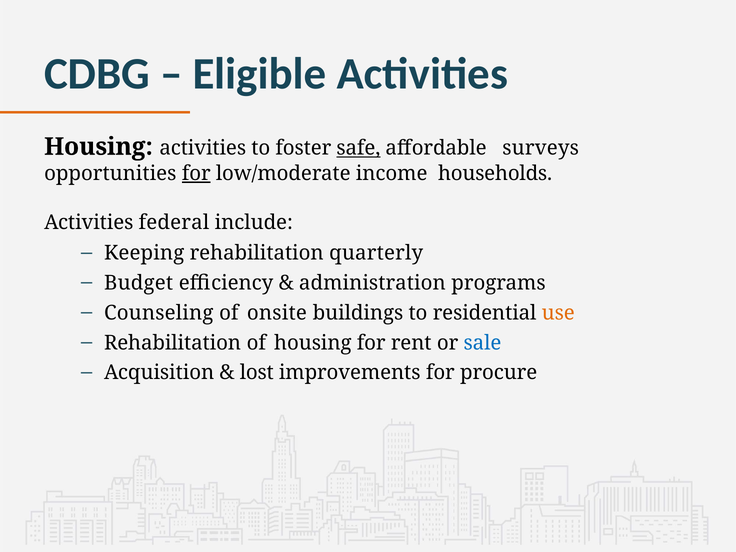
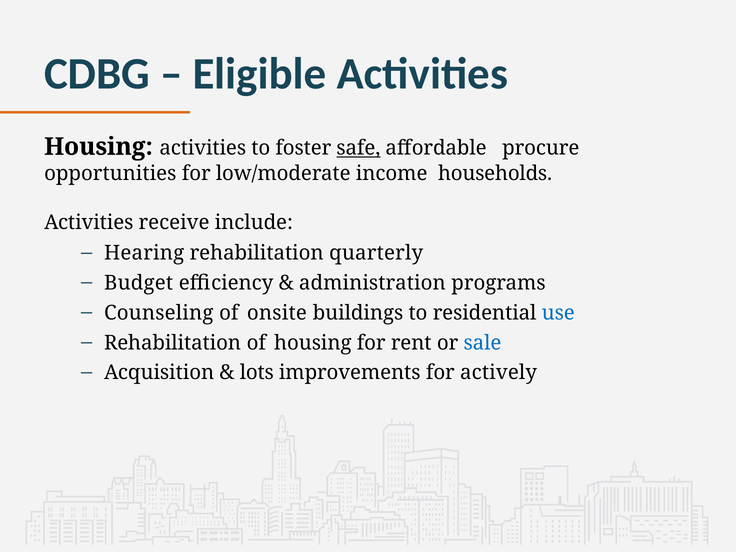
surveys: surveys -> procure (541, 148)
for underline: present -> none (196, 173)
federal: federal -> receive (174, 223)
Keeping: Keeping -> Hearing (144, 253)
use colour: orange -> blue (558, 313)
lost: lost -> lots (257, 373)
procure: procure -> actively (499, 373)
